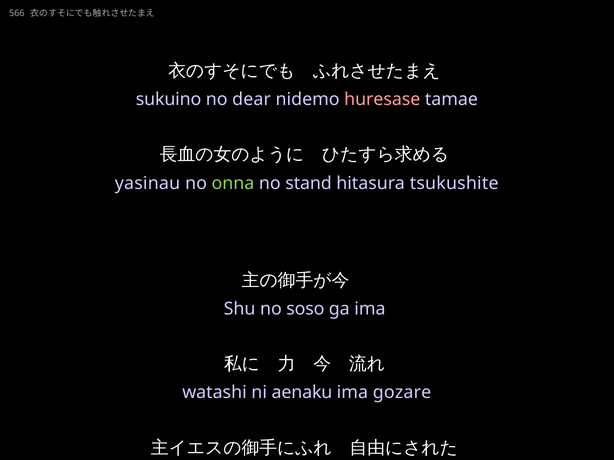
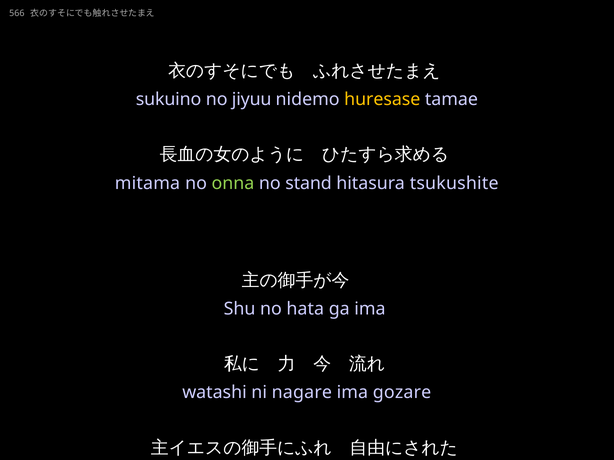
dear: dear -> jiyuu (252, 100)
huresase colour: pink -> yellow (382, 100)
yasinau: yasinau -> mitama (147, 183)
soso: soso -> hata (305, 309)
aenaku: aenaku -> nagare (302, 393)
